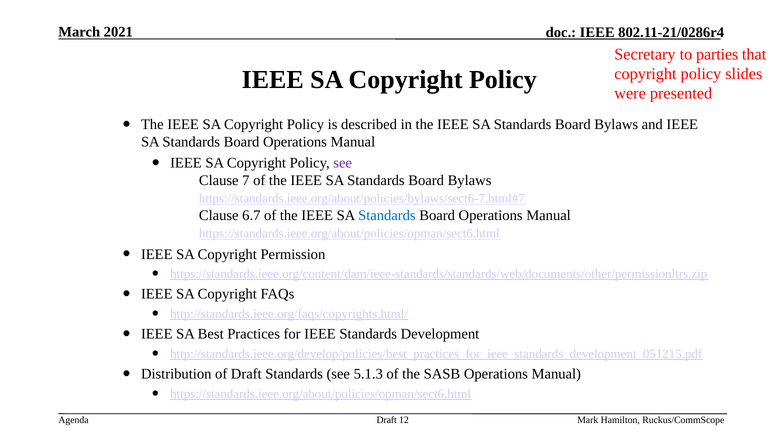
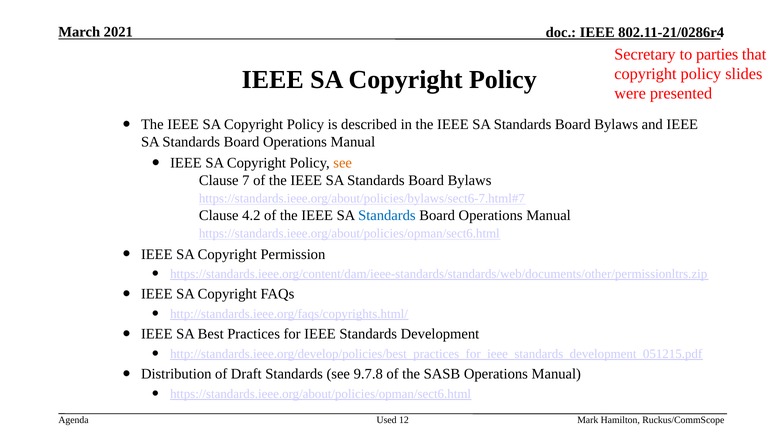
see colour: purple -> orange (343, 163)
6.7: 6.7 -> 4.2 (251, 216)
5.1.3: 5.1.3 -> 9.7.8 (368, 374)
Draft: Draft -> Used (387, 420)
